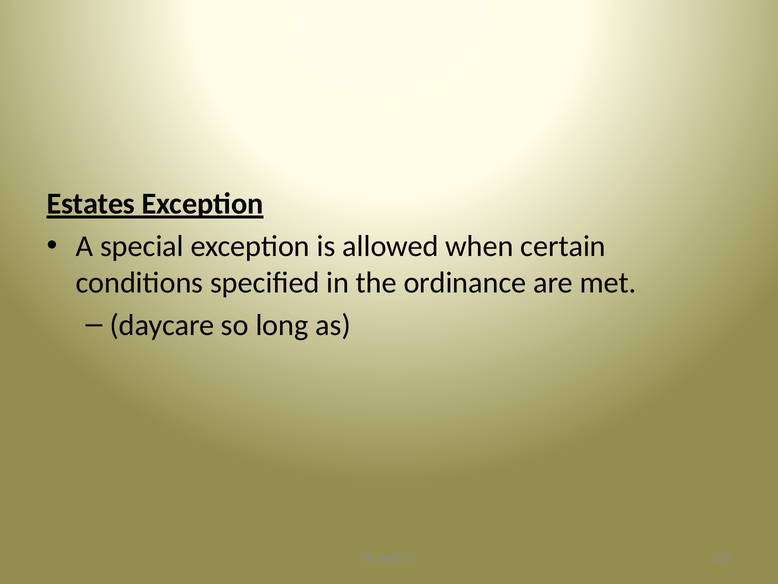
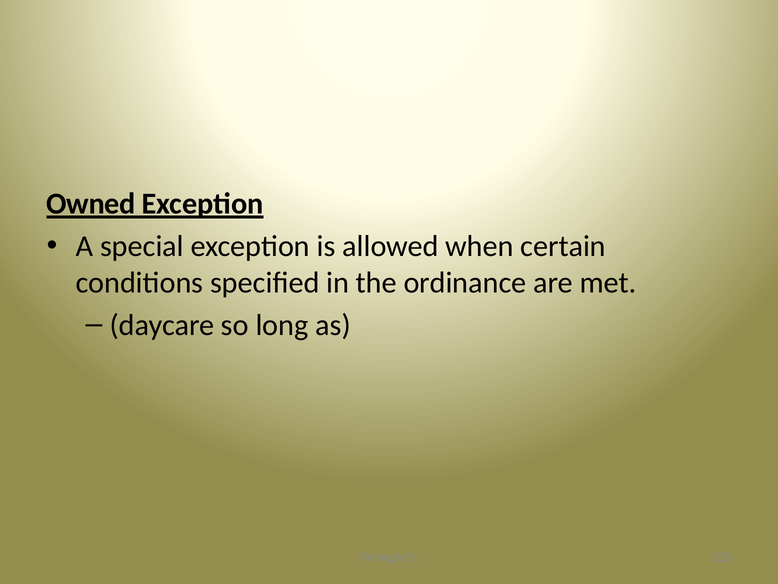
Estates: Estates -> Owned (91, 204)
